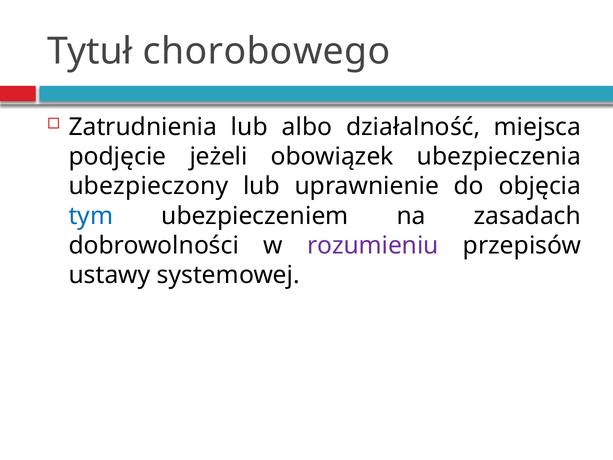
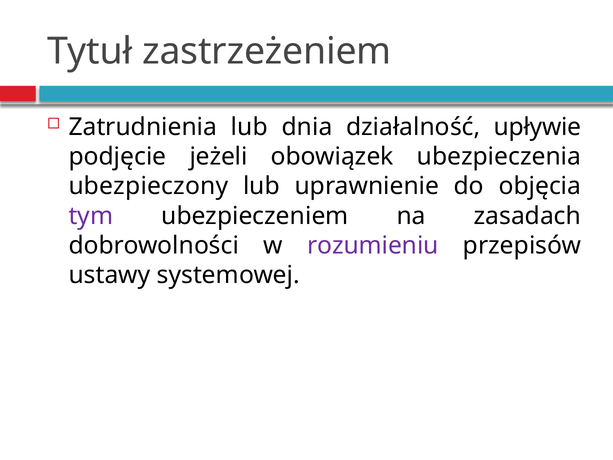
chorobowego: chorobowego -> zastrzeżeniem (267, 51)
albo: albo -> dnia (307, 127)
miejsca: miejsca -> upływie (538, 127)
tym colour: blue -> purple (91, 216)
